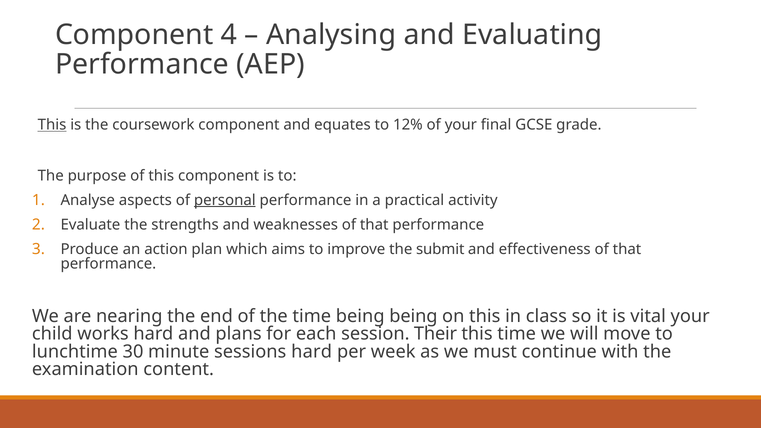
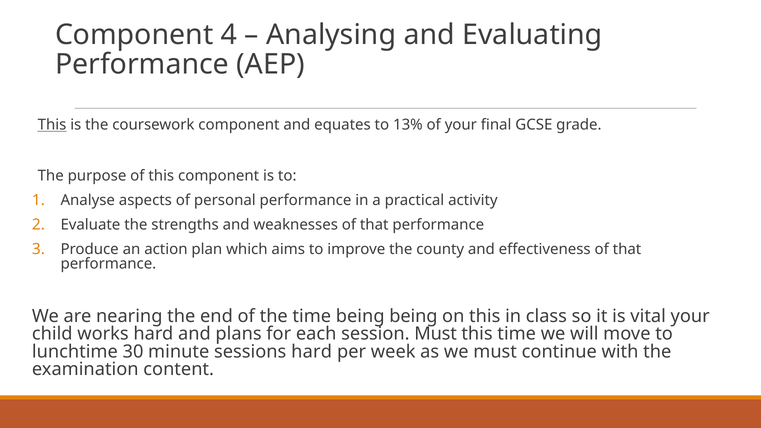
12%: 12% -> 13% (408, 125)
personal underline: present -> none (225, 200)
submit: submit -> county (440, 249)
session Their: Their -> Must (436, 334)
